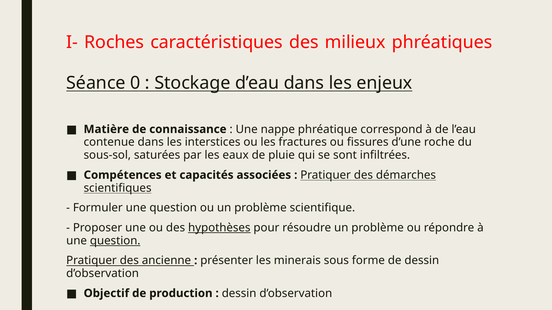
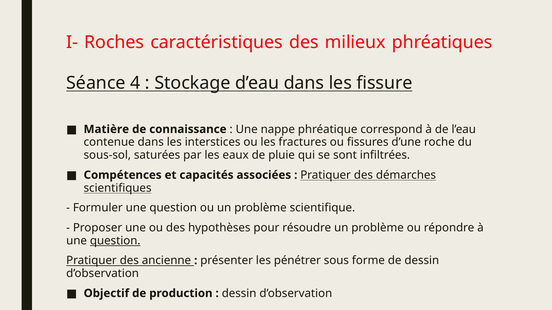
0: 0 -> 4 (135, 83)
enjeux: enjeux -> fissure (384, 83)
hypothèses underline: present -> none (219, 228)
minerais: minerais -> pénétrer (297, 261)
